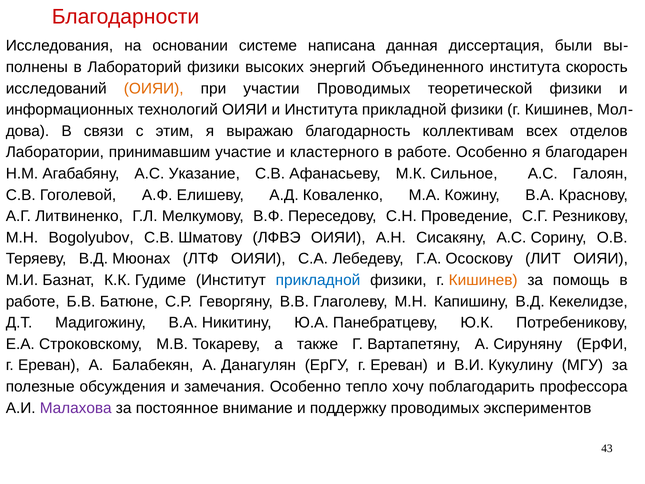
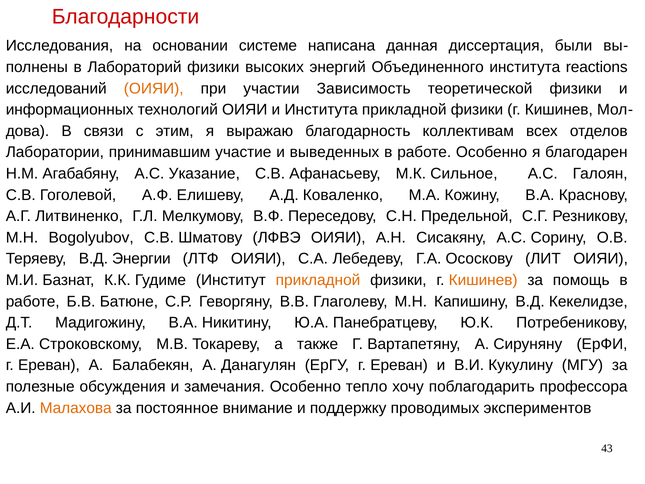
скорость: скорость -> reactions (597, 67)
участии Проводимых: Проводимых -> Зависимость (364, 88)
кластерного: кластерного -> выведенных (335, 152)
Проведение: Проведение -> Предельной (467, 216)
Мюонах: Мюонах -> Энергии (141, 259)
прикладной colour: blue -> orange (318, 280)
Малахова colour: purple -> orange (76, 408)
